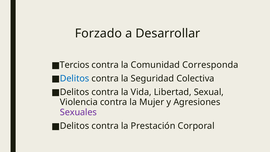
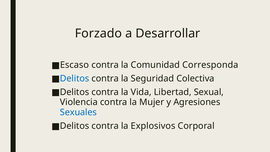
Tercios: Tercios -> Escaso (75, 65)
Sexuales colour: purple -> blue (78, 112)
Prestación: Prestación -> Explosivos (153, 126)
